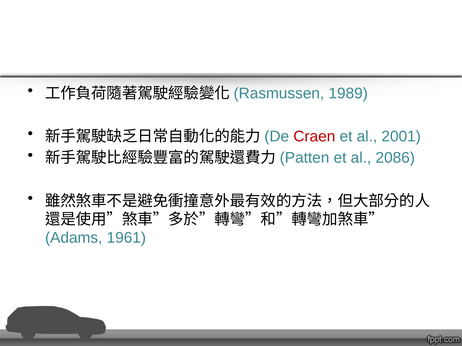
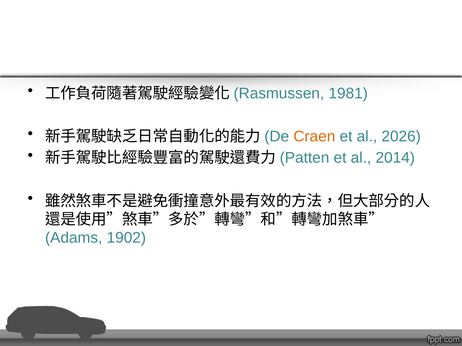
1989: 1989 -> 1981 (348, 93)
Craen colour: red -> orange (314, 137)
2001: 2001 -> 2026 (401, 137)
2086: 2086 -> 2014 (395, 158)
1961: 1961 -> 1902 (126, 238)
